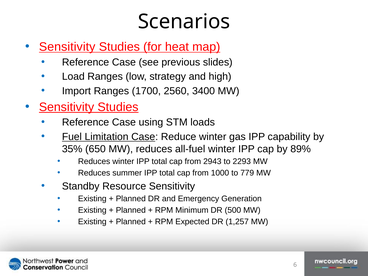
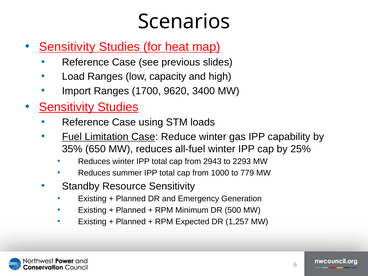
strategy: strategy -> capacity (168, 77)
2560: 2560 -> 9620 (177, 91)
89%: 89% -> 25% (301, 149)
